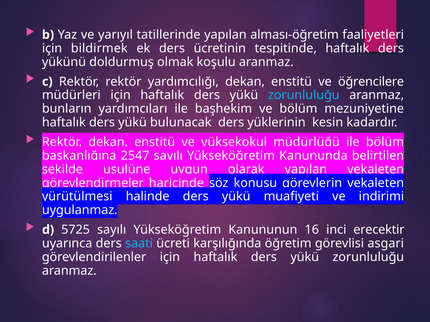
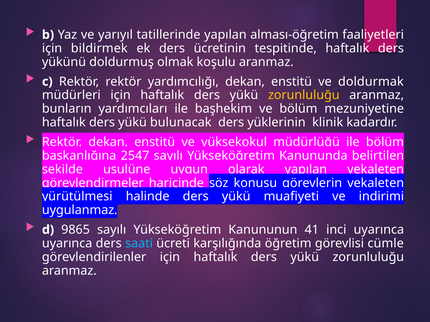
öğrencilere: öğrencilere -> doldurmak (371, 82)
zorunluluğu colour: light blue -> yellow (304, 95)
kesin: kesin -> klinik (328, 123)
5725: 5725 -> 9865 (76, 230)
16: 16 -> 41 (312, 230)
inci erecektir: erecektir -> uyarınca (379, 230)
asgari: asgari -> cümle (386, 244)
